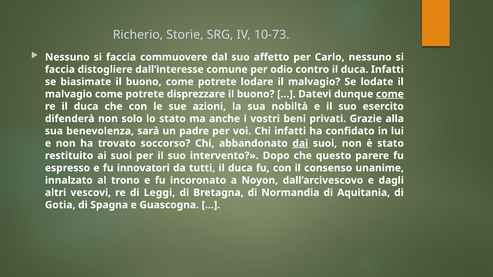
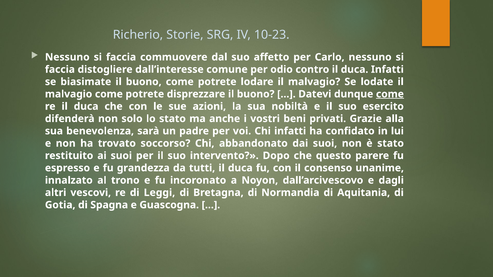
10-73: 10-73 -> 10-23 (272, 35)
dai underline: present -> none (300, 143)
innovatori: innovatori -> grandezza (143, 168)
